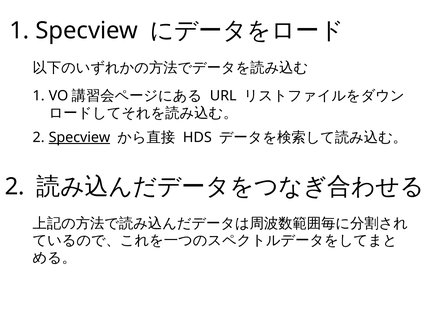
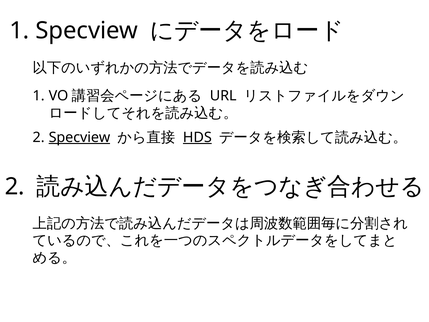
HDS underline: none -> present (197, 137)
